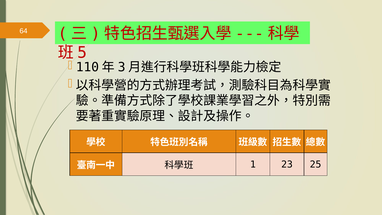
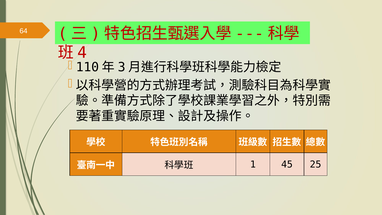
5: 5 -> 4 (82, 53)
23: 23 -> 45 (287, 164)
